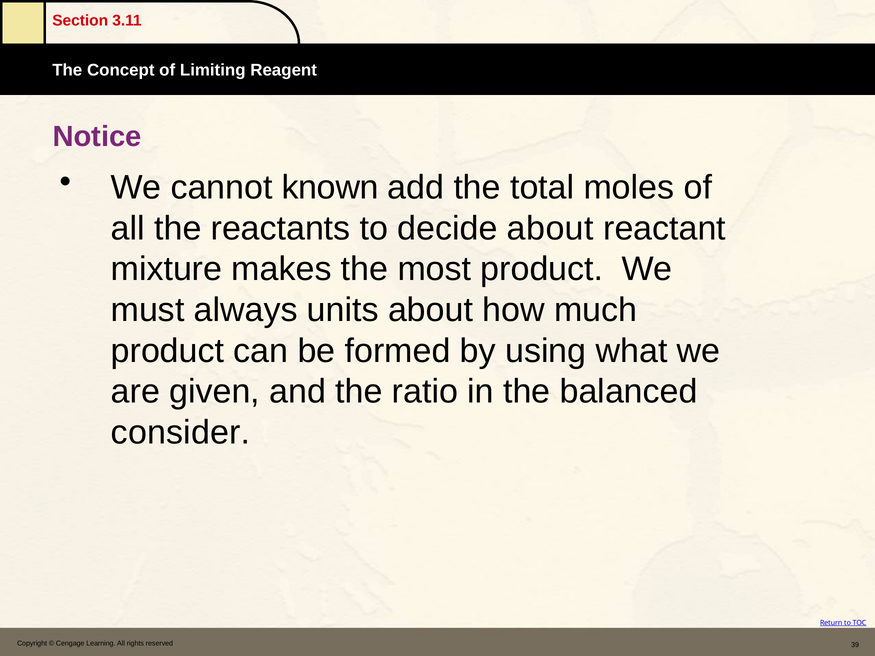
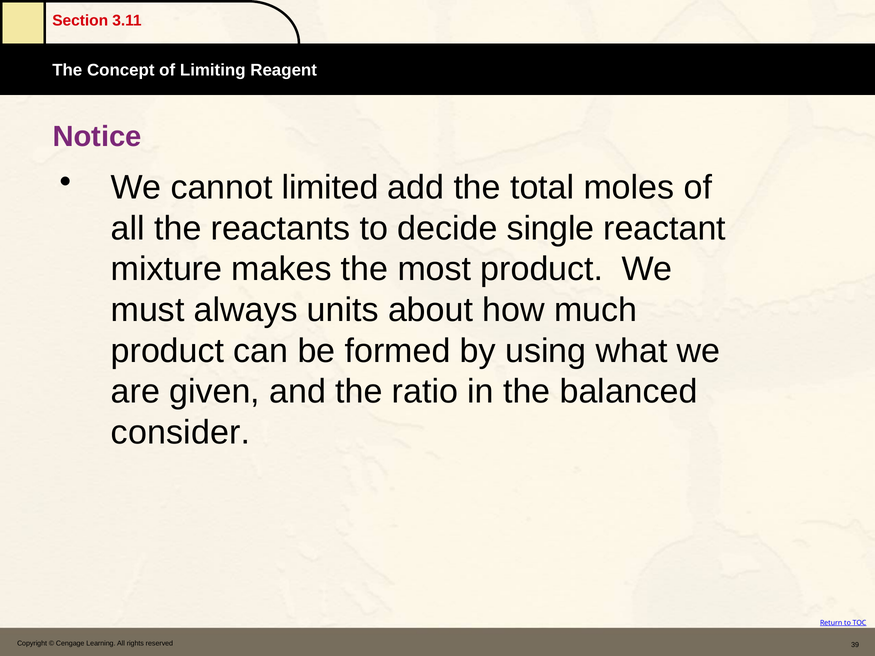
known: known -> limited (330, 188)
decide about: about -> single (551, 228)
